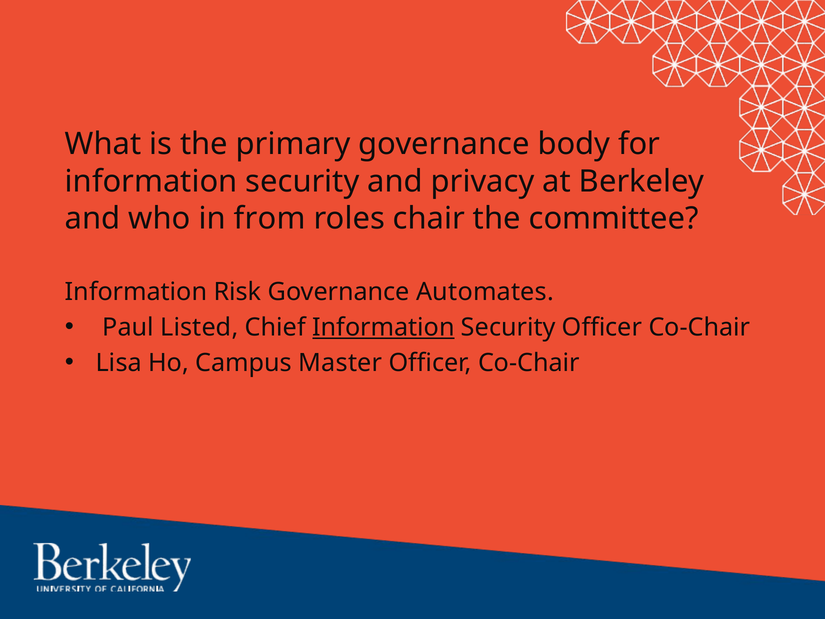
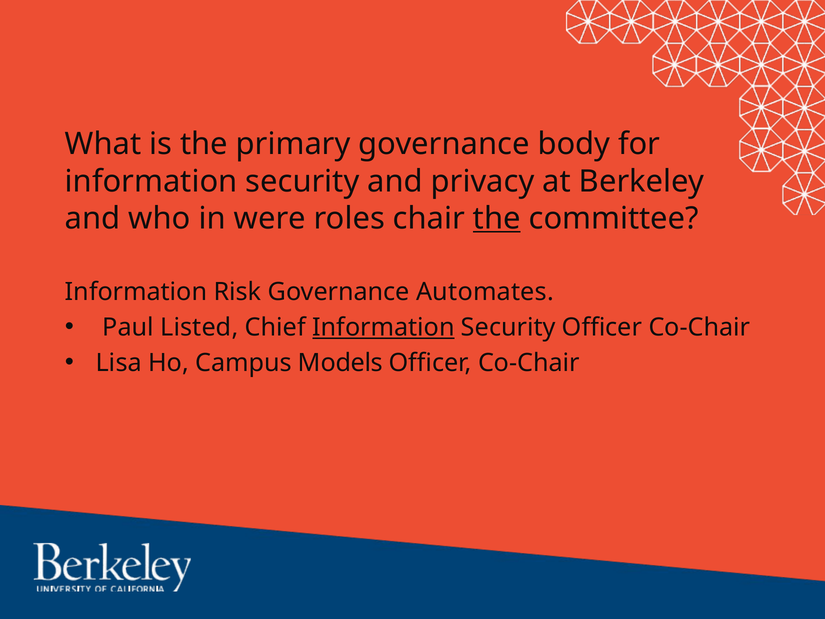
from: from -> were (270, 218)
the underline: none -> present (497, 218)
Master: Master -> Models (340, 363)
